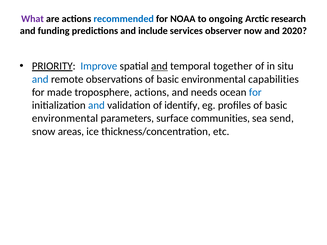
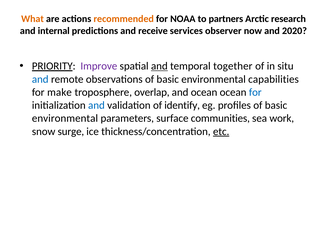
What colour: purple -> orange (32, 19)
recommended colour: blue -> orange (124, 19)
ongoing: ongoing -> partners (226, 19)
funding: funding -> internal (54, 31)
include: include -> receive (153, 31)
Improve colour: blue -> purple (99, 66)
made: made -> make (59, 92)
troposphere actions: actions -> overlap (152, 92)
and needs: needs -> ocean (204, 92)
send: send -> work (282, 118)
areas: areas -> surge (71, 132)
etc underline: none -> present (221, 132)
